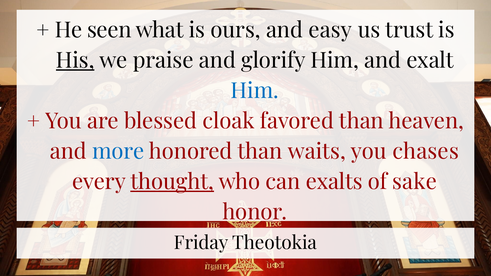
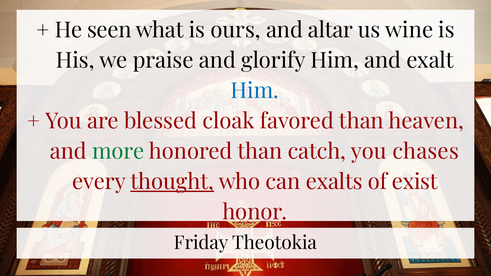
easy: easy -> altar (330, 30)
trust: trust -> wine (409, 30)
His underline: present -> none (75, 61)
more colour: blue -> green (118, 152)
waits: waits -> catch (317, 152)
sake: sake -> exist (415, 182)
